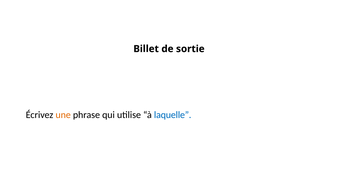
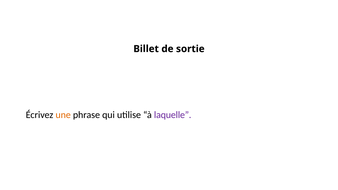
laquelle colour: blue -> purple (173, 115)
